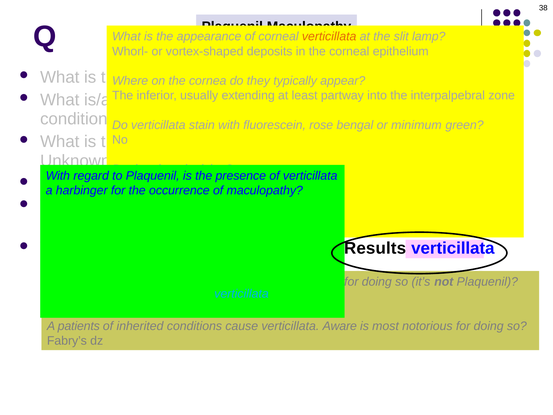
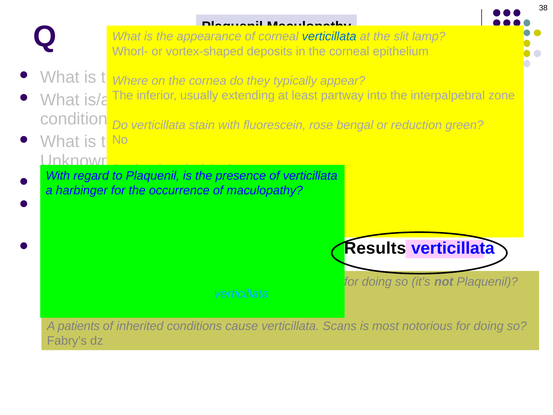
verticillata colour: orange -> blue (329, 37)
minimum: minimum -> reduction (416, 125)
Aware: Aware -> Scans (340, 326)
